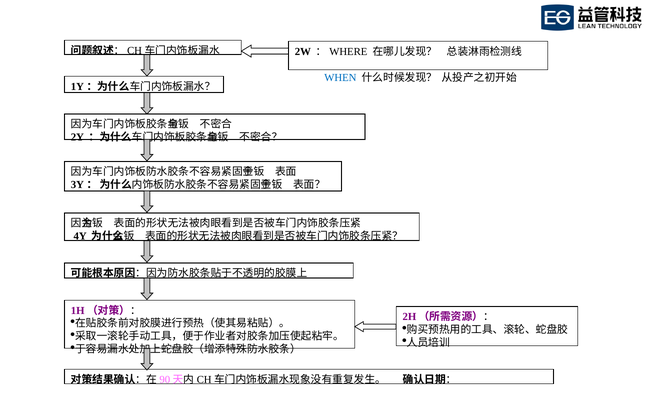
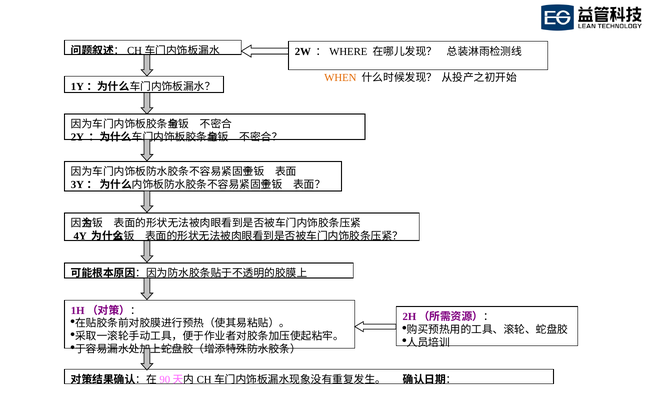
WHEN colour: blue -> orange (340, 78)
